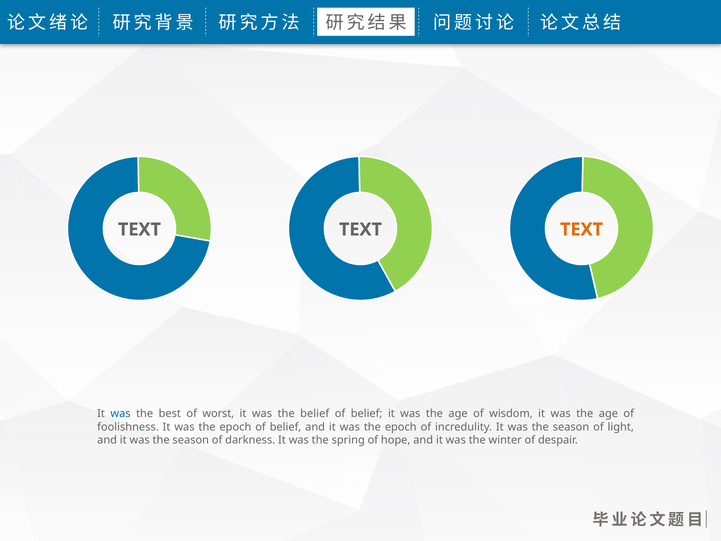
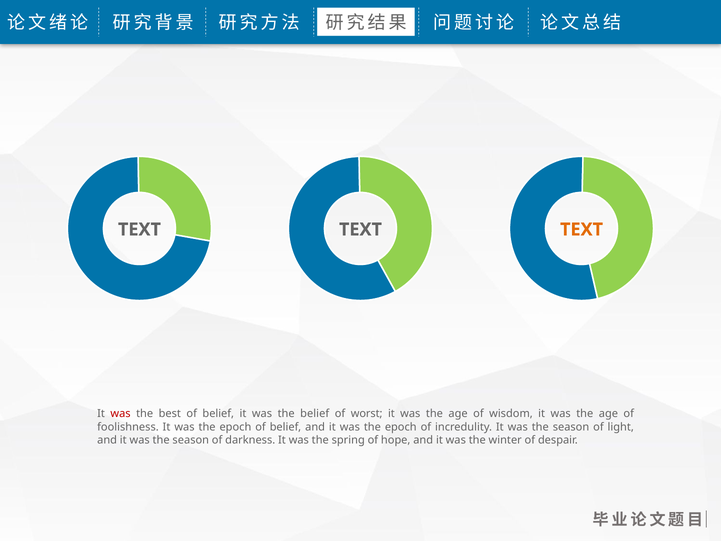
was colour: blue -> red (121, 413)
best of worst: worst -> belief (218, 413)
belief: belief -> worst (367, 413)
